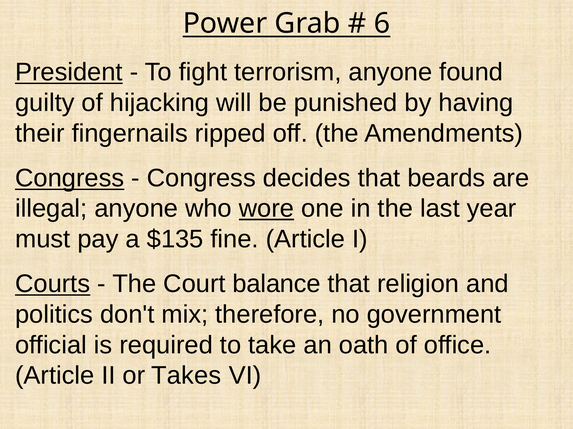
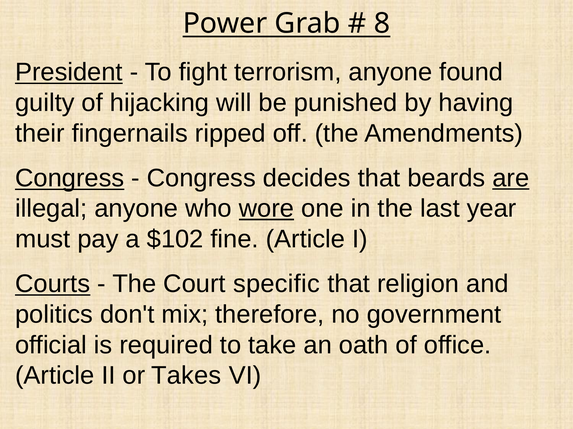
6: 6 -> 8 (382, 23)
are underline: none -> present (511, 178)
$135: $135 -> $102 (175, 240)
balance: balance -> specific (276, 284)
